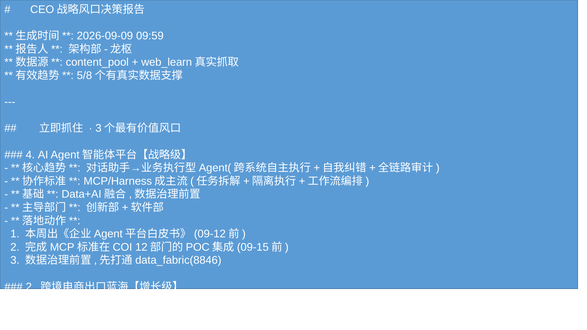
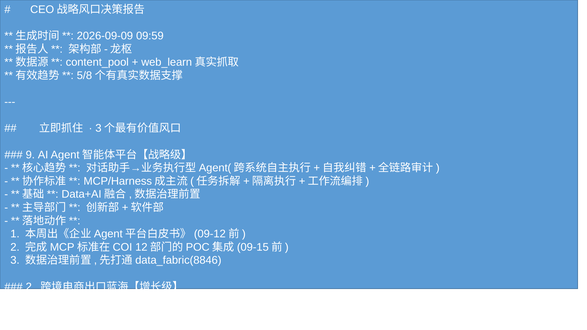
4: 4 -> 9 (30, 155)
